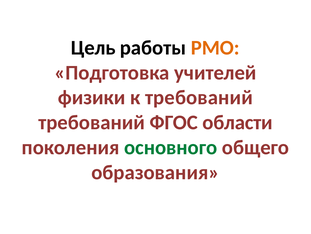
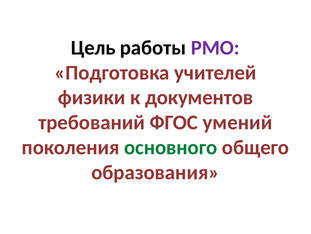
РМО colour: orange -> purple (215, 48)
к требований: требований -> документов (199, 97)
области: области -> умений (237, 122)
